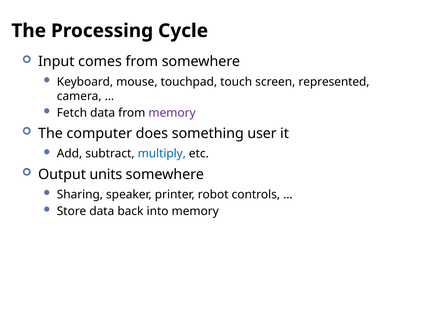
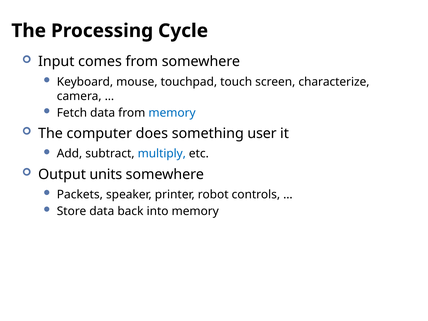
represented: represented -> characterize (334, 82)
memory colour: purple -> blue (172, 113)
Sharing: Sharing -> Packets (80, 195)
